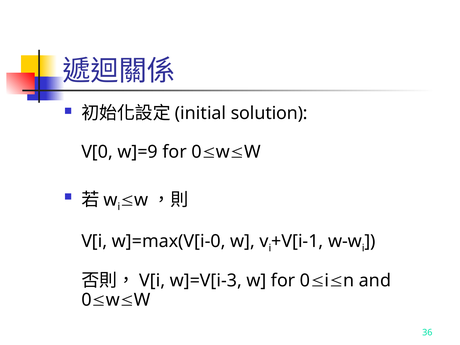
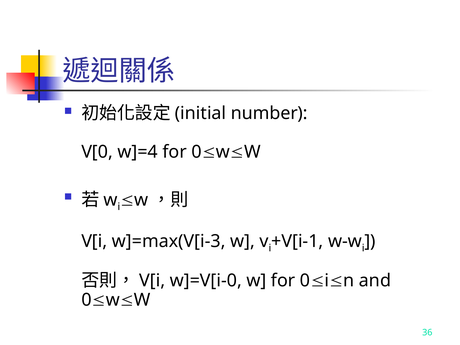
solution: solution -> number (269, 113)
w]=9: w]=9 -> w]=4 (138, 152)
w]=max(V[i-0: w]=max(V[i-0 -> w]=max(V[i-3 (169, 241)
w]=V[i-3: w]=V[i-3 -> w]=V[i-0 (206, 280)
